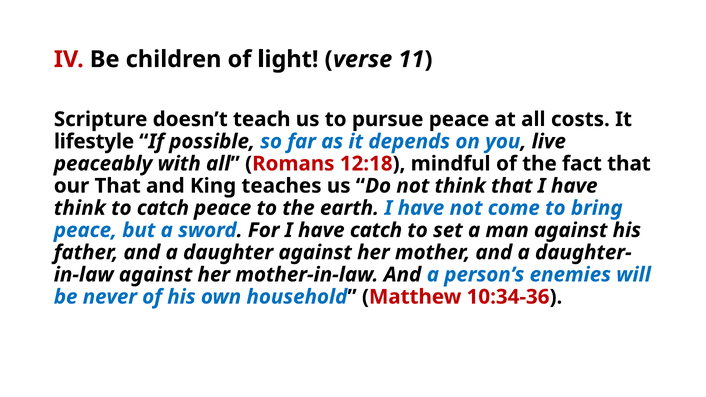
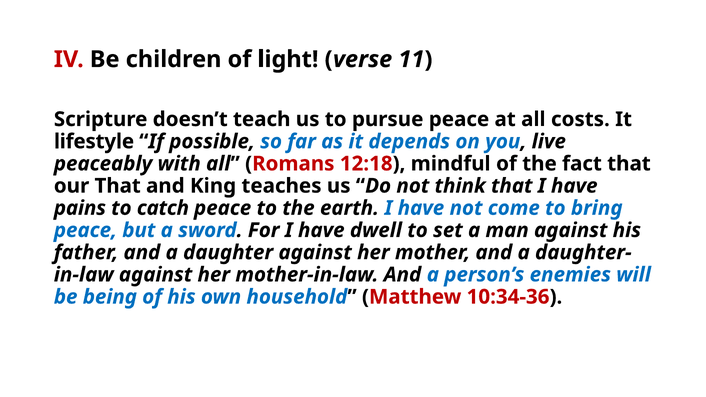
think: think -> pains (80, 208)
have catch: catch -> dwell (376, 230)
never: never -> being (110, 297)
